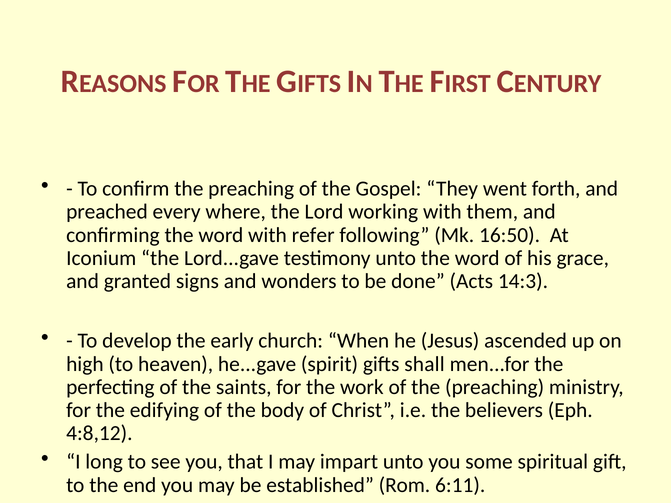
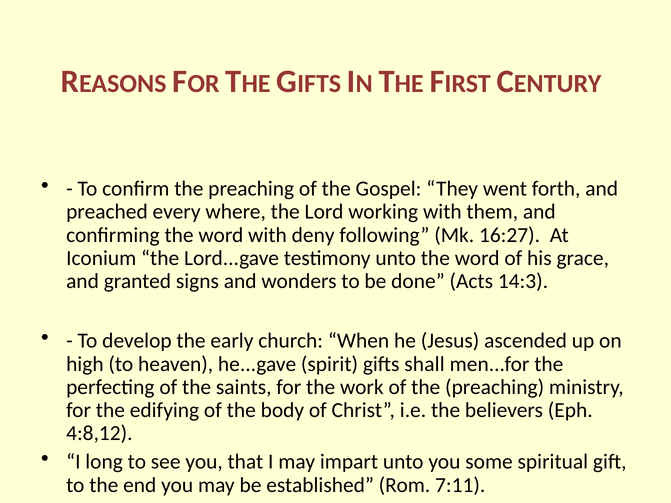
refer: refer -> deny (313, 235)
16:50: 16:50 -> 16:27 (510, 235)
6:11: 6:11 -> 7:11 (460, 485)
